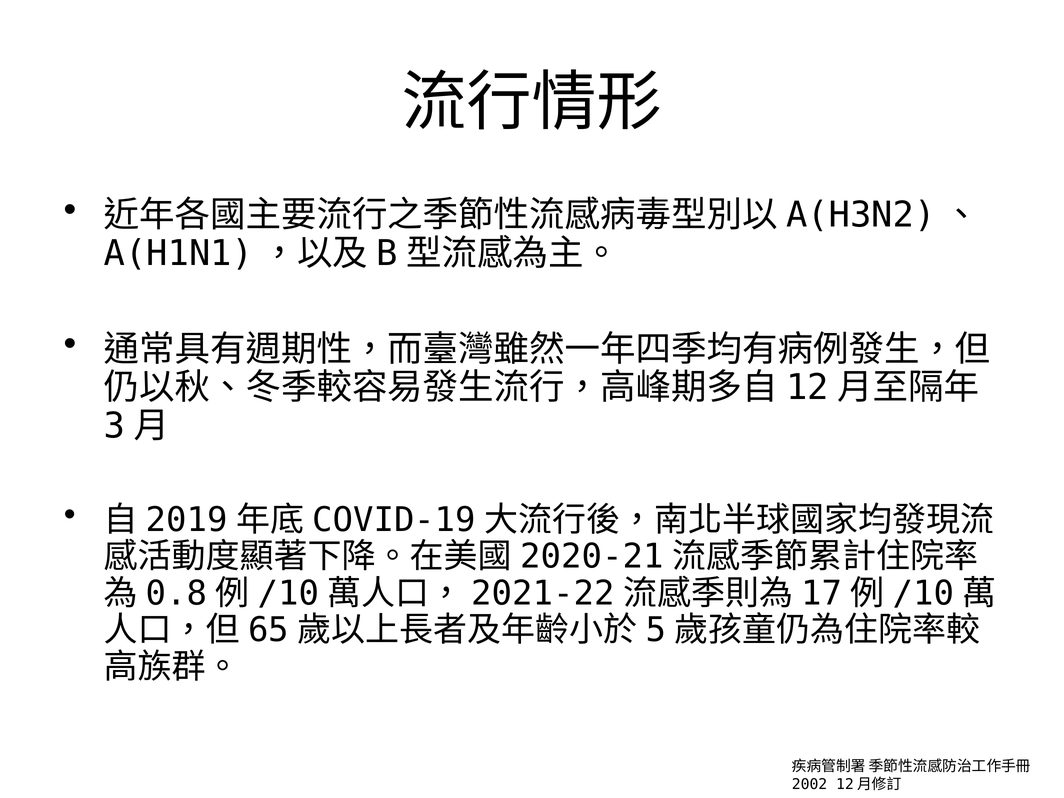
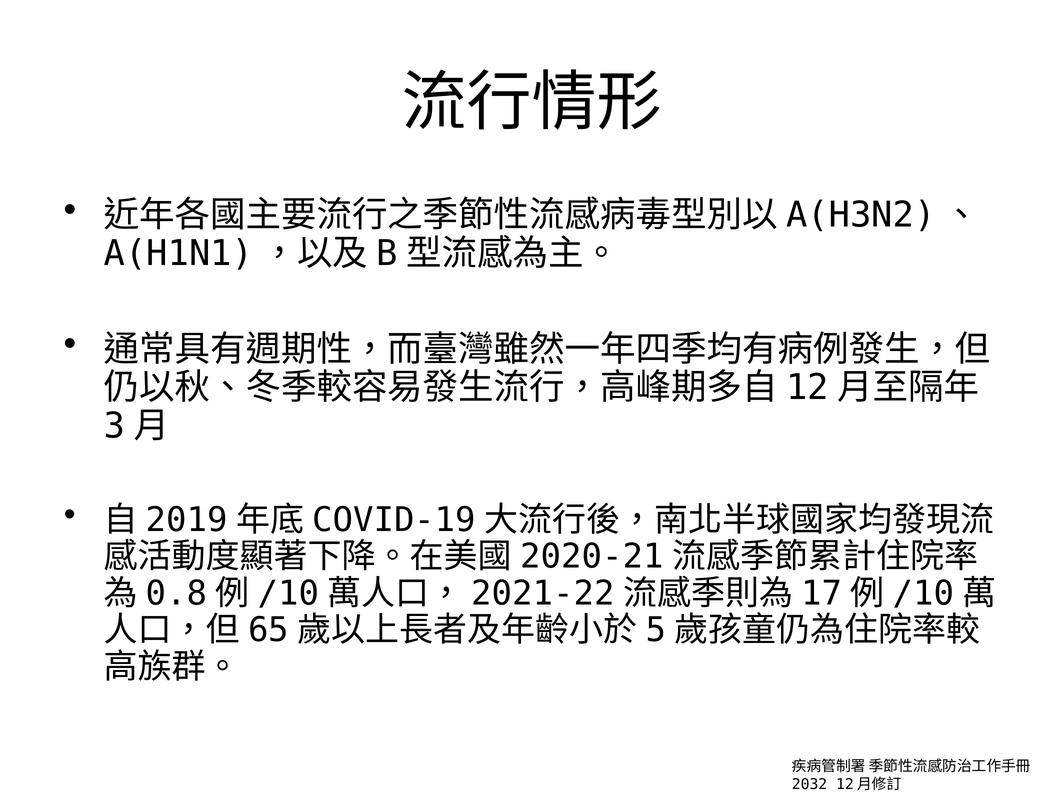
2002: 2002 -> 2032 (810, 784)
